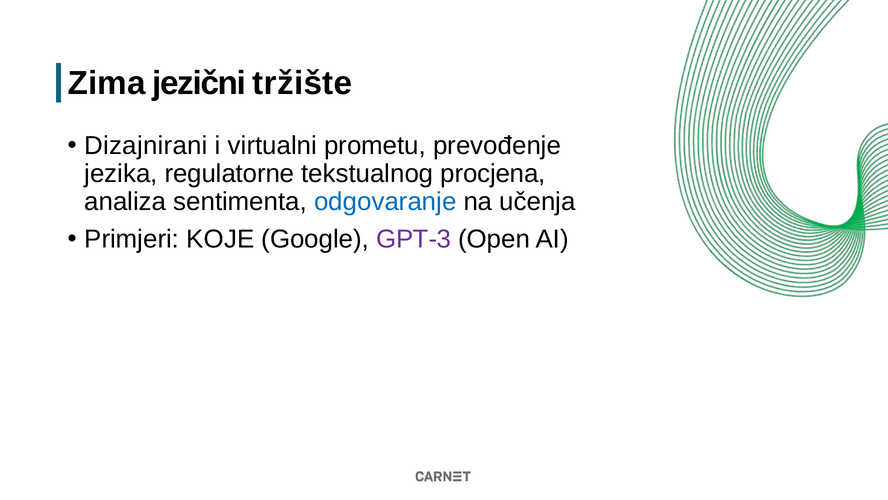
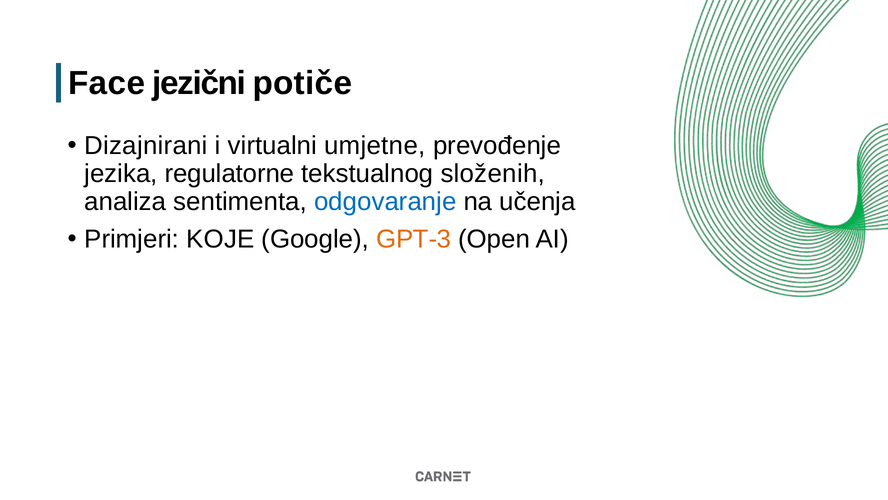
Zima: Zima -> Face (107, 83)
tržište: tržište -> potiče (302, 83)
prometu: prometu -> umjetne (375, 146)
procjena: procjena -> složenih (493, 174)
GPT-3 colour: purple -> orange (414, 239)
